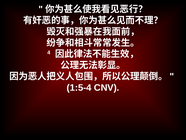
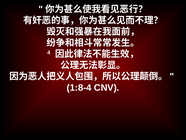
1:5-4: 1:5-4 -> 1:8-4 (79, 87)
